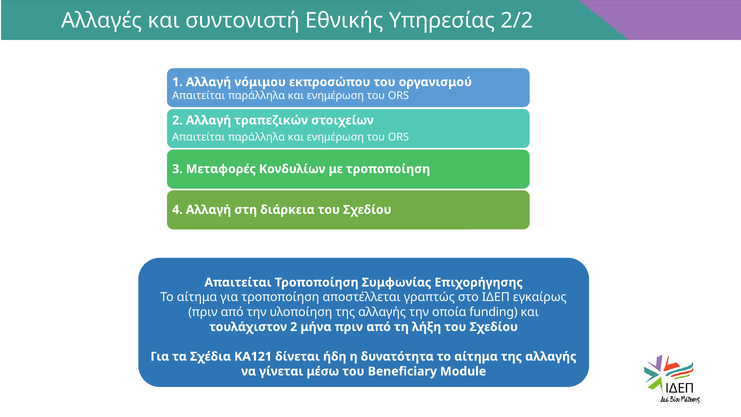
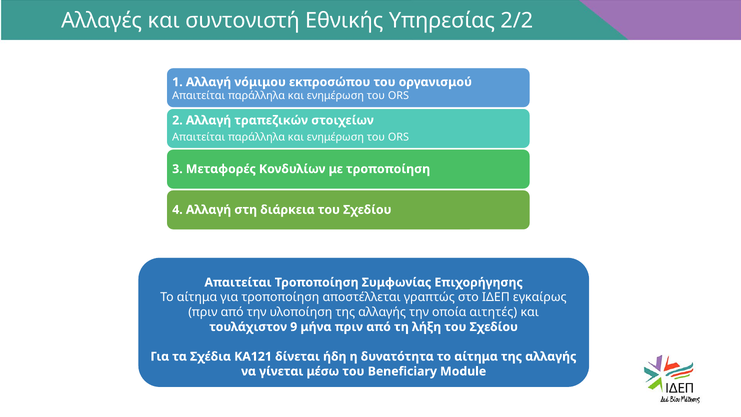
funding: funding -> αιτητές (493, 312)
τουλάχιστον 2: 2 -> 9 (294, 327)
